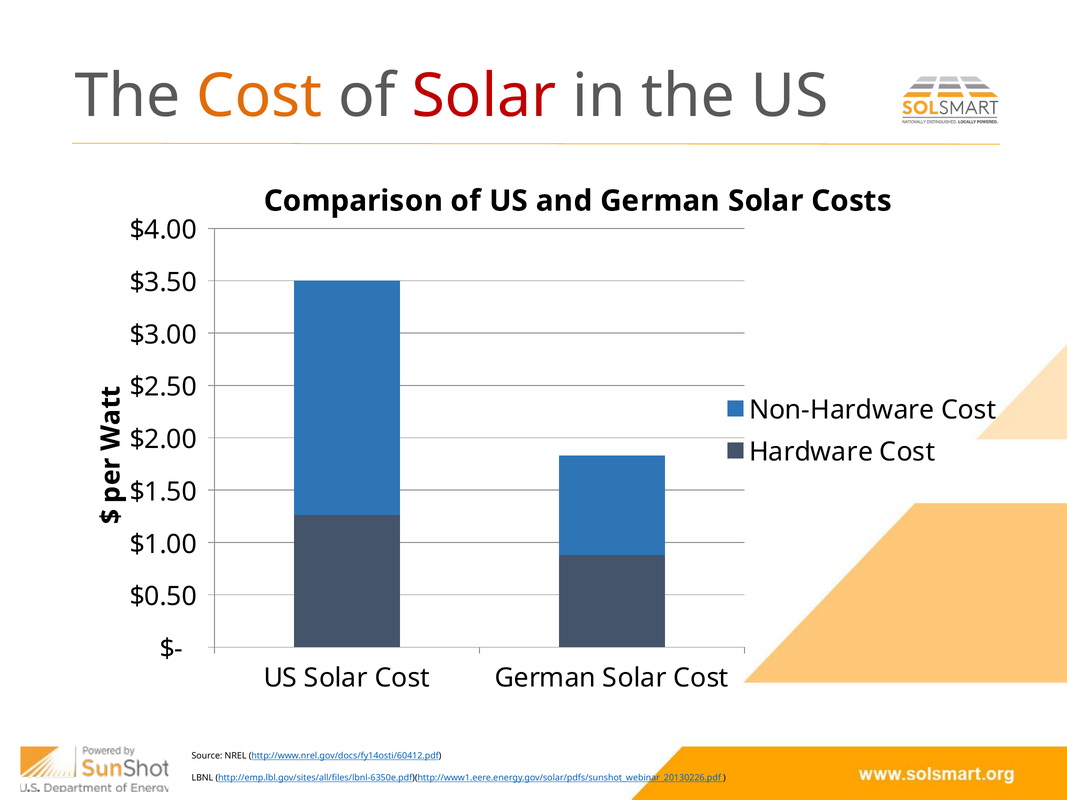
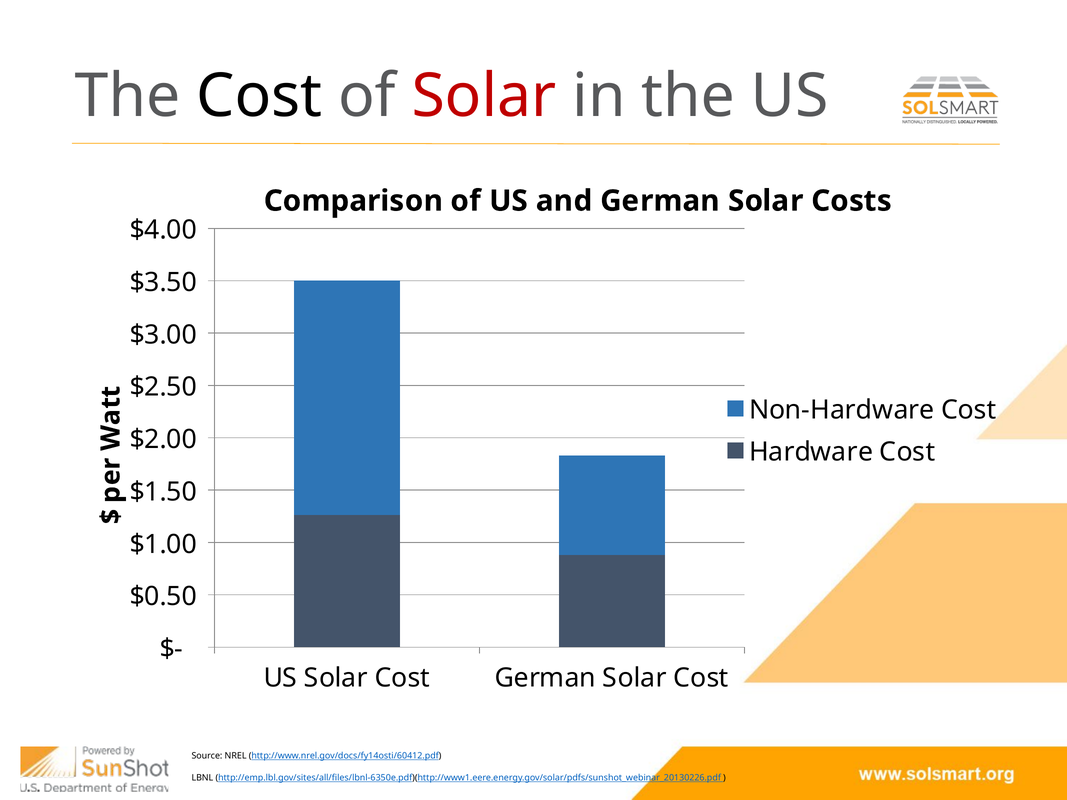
Cost colour: orange -> black (259, 96)
